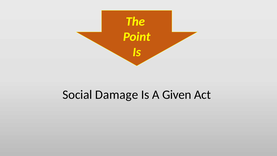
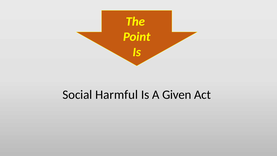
Damage: Damage -> Harmful (117, 95)
